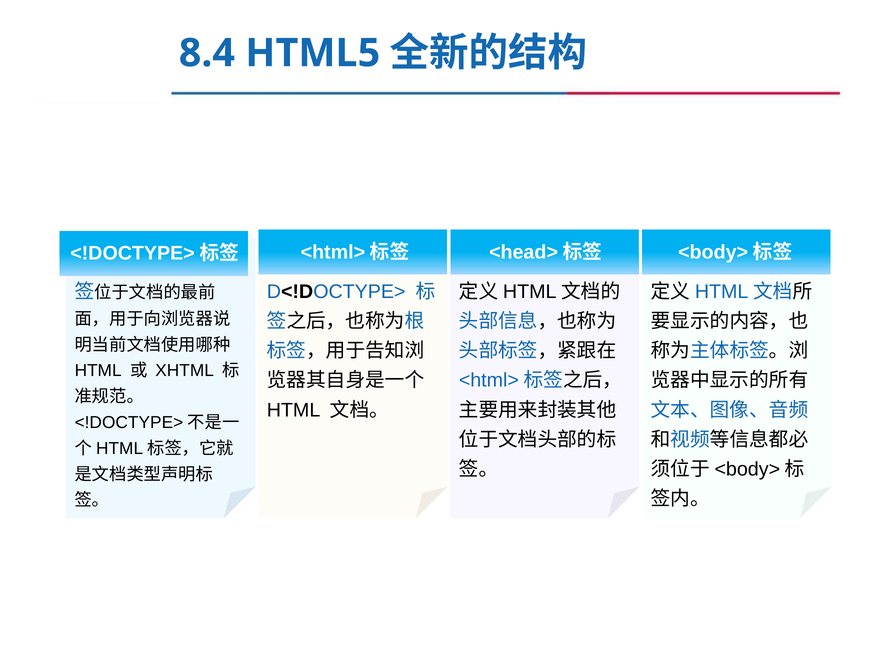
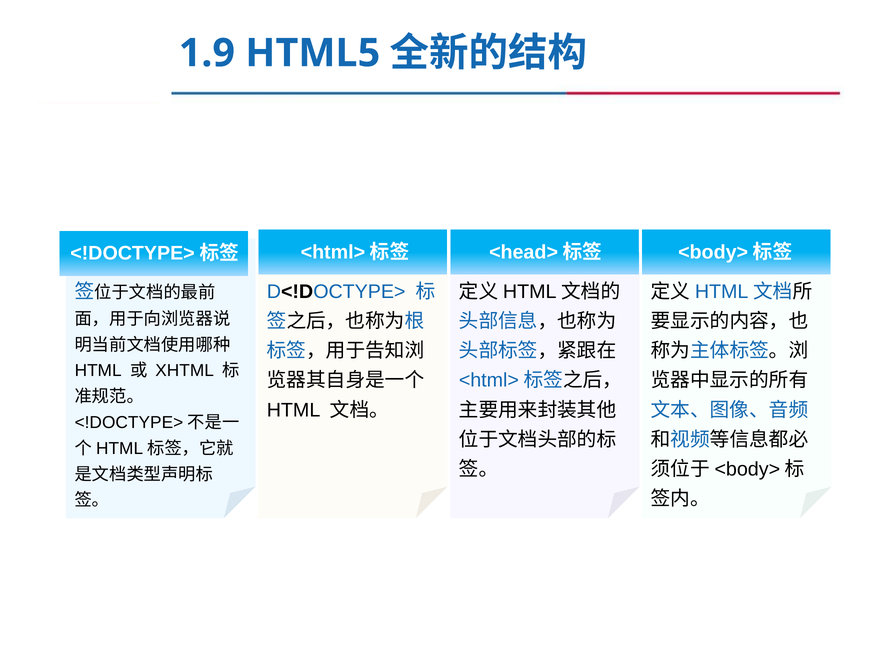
8.4: 8.4 -> 1.9 (207, 53)
